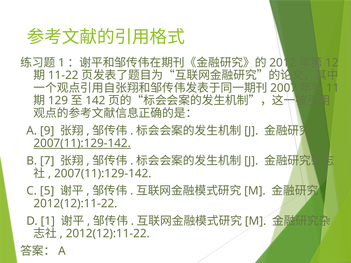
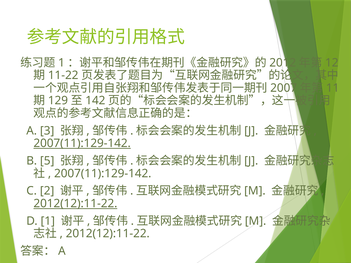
9: 9 -> 3 (47, 131)
7: 7 -> 5 (47, 161)
5: 5 -> 2 (47, 191)
2012(12):11-22 underline: none -> present (75, 204)
